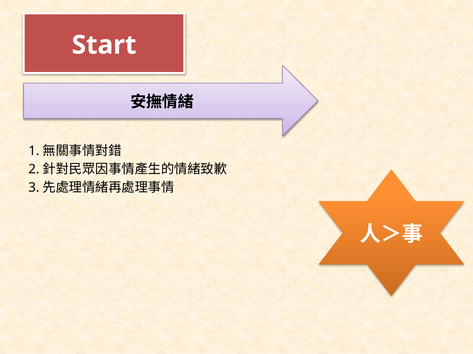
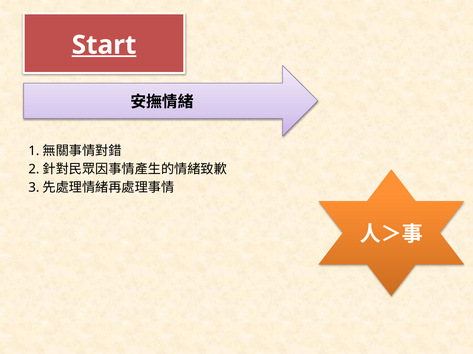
Start underline: none -> present (104, 45)
